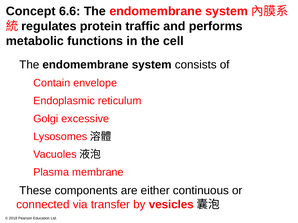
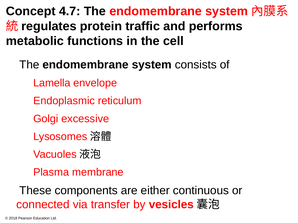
6.6: 6.6 -> 4.7 (70, 11)
Contain: Contain -> Lamella (52, 83)
